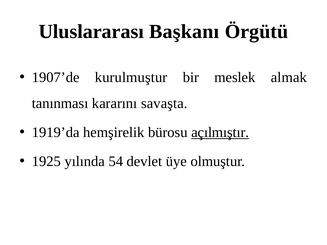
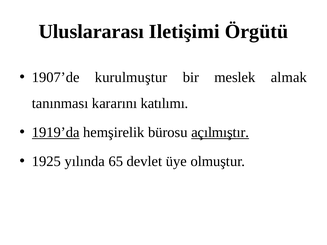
Başkanı: Başkanı -> Iletişimi (184, 32)
savaşta: savaşta -> katılımı (164, 103)
1919’da underline: none -> present (56, 133)
54: 54 -> 65 (116, 162)
